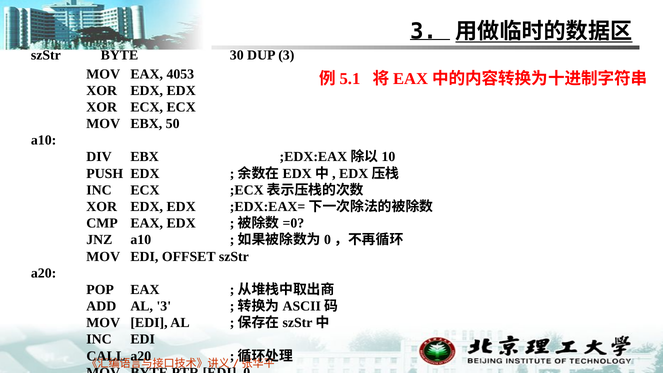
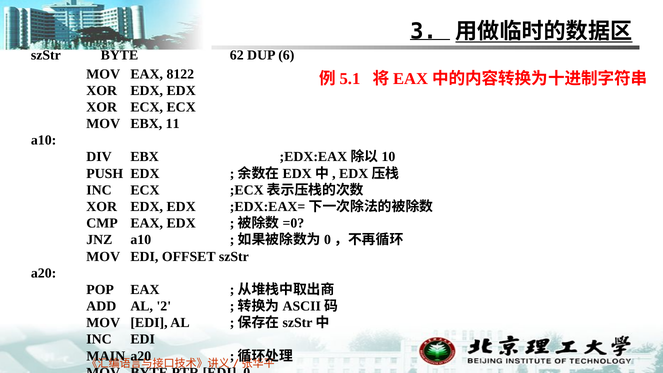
30: 30 -> 62 (237, 55)
DUP 3: 3 -> 6 (286, 55)
4053: 4053 -> 8122 (180, 74)
50: 50 -> 11 (173, 124)
AL 3: 3 -> 2 (164, 306)
CALL: CALL -> MAIN (106, 356)
